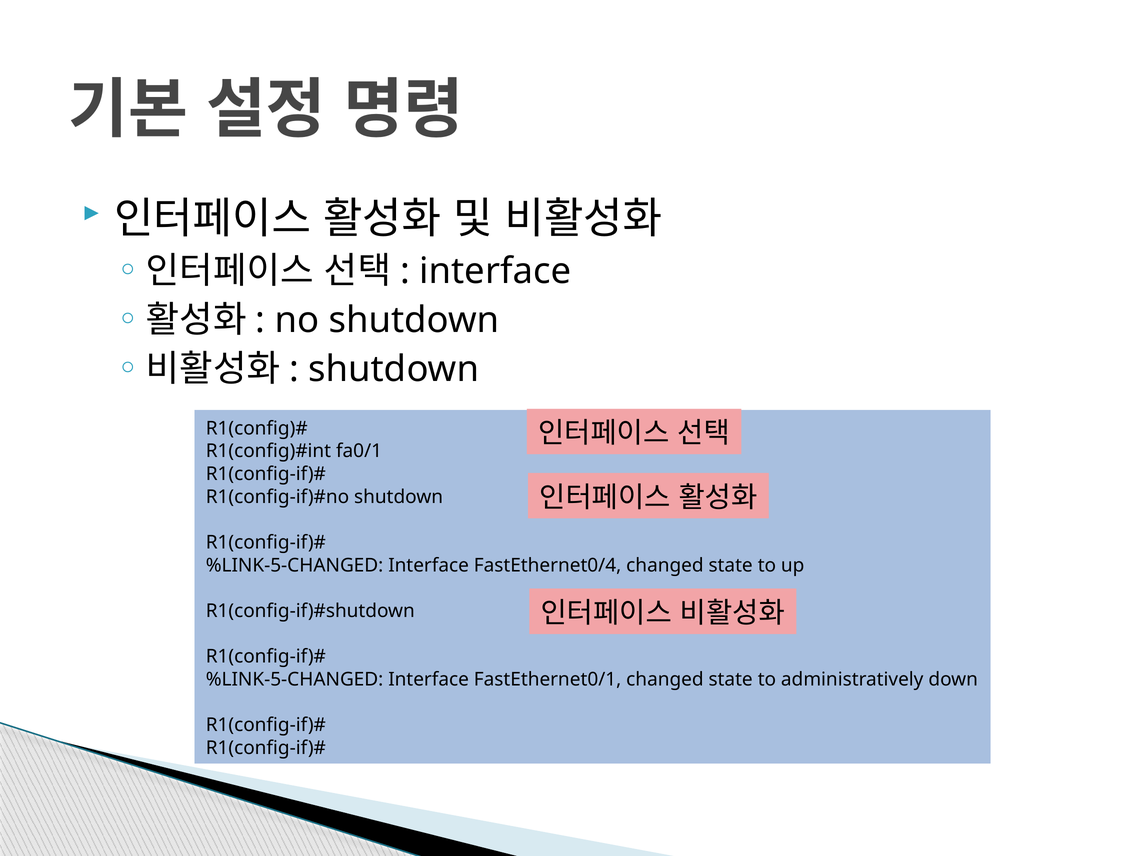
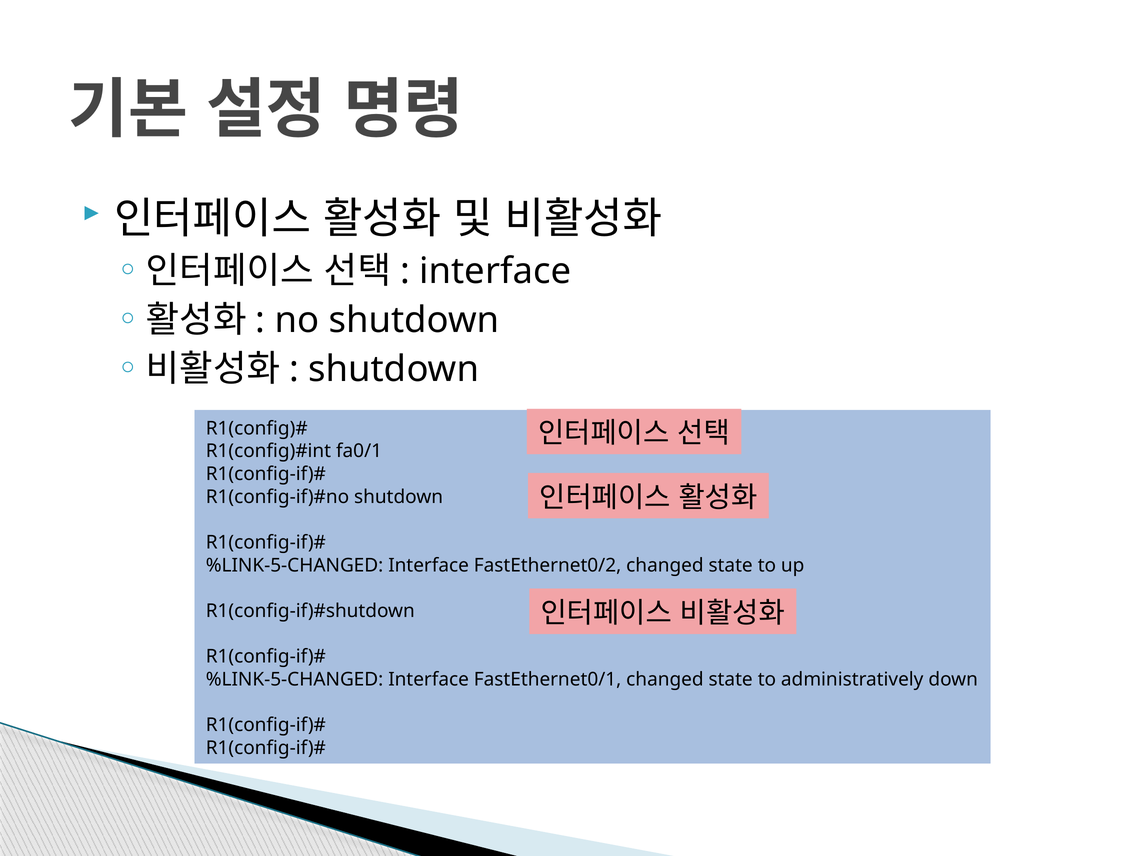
FastEthernet0/4: FastEthernet0/4 -> FastEthernet0/2 (548, 566)
